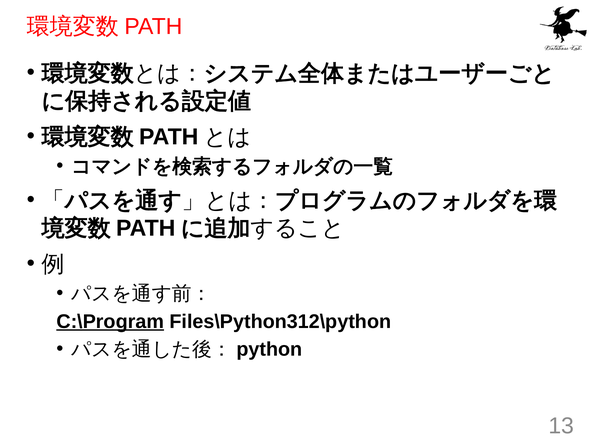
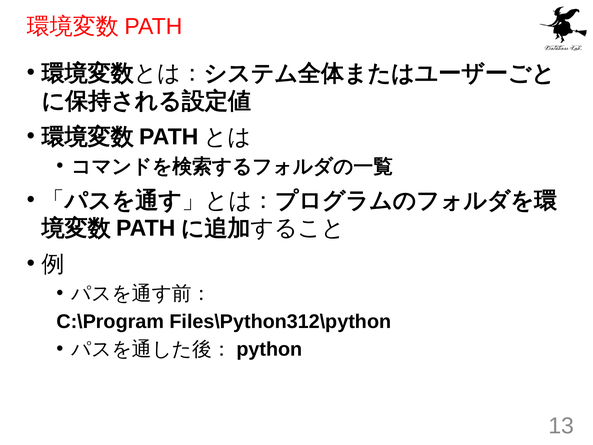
C:\Program underline: present -> none (110, 321)
